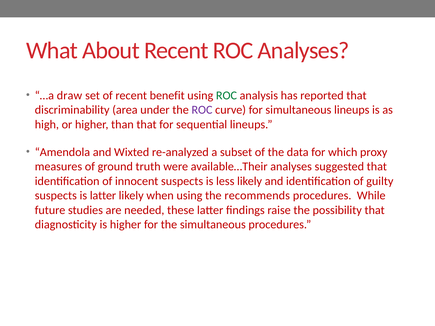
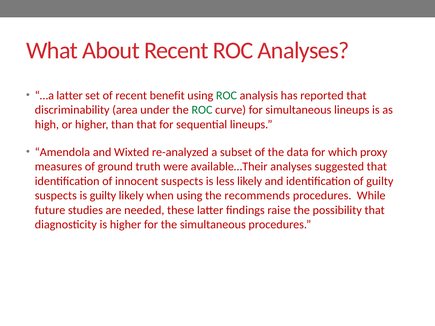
…a draw: draw -> latter (70, 95)
ROC colour: purple -> green (202, 110)
is latter: latter -> guilty (103, 196)
